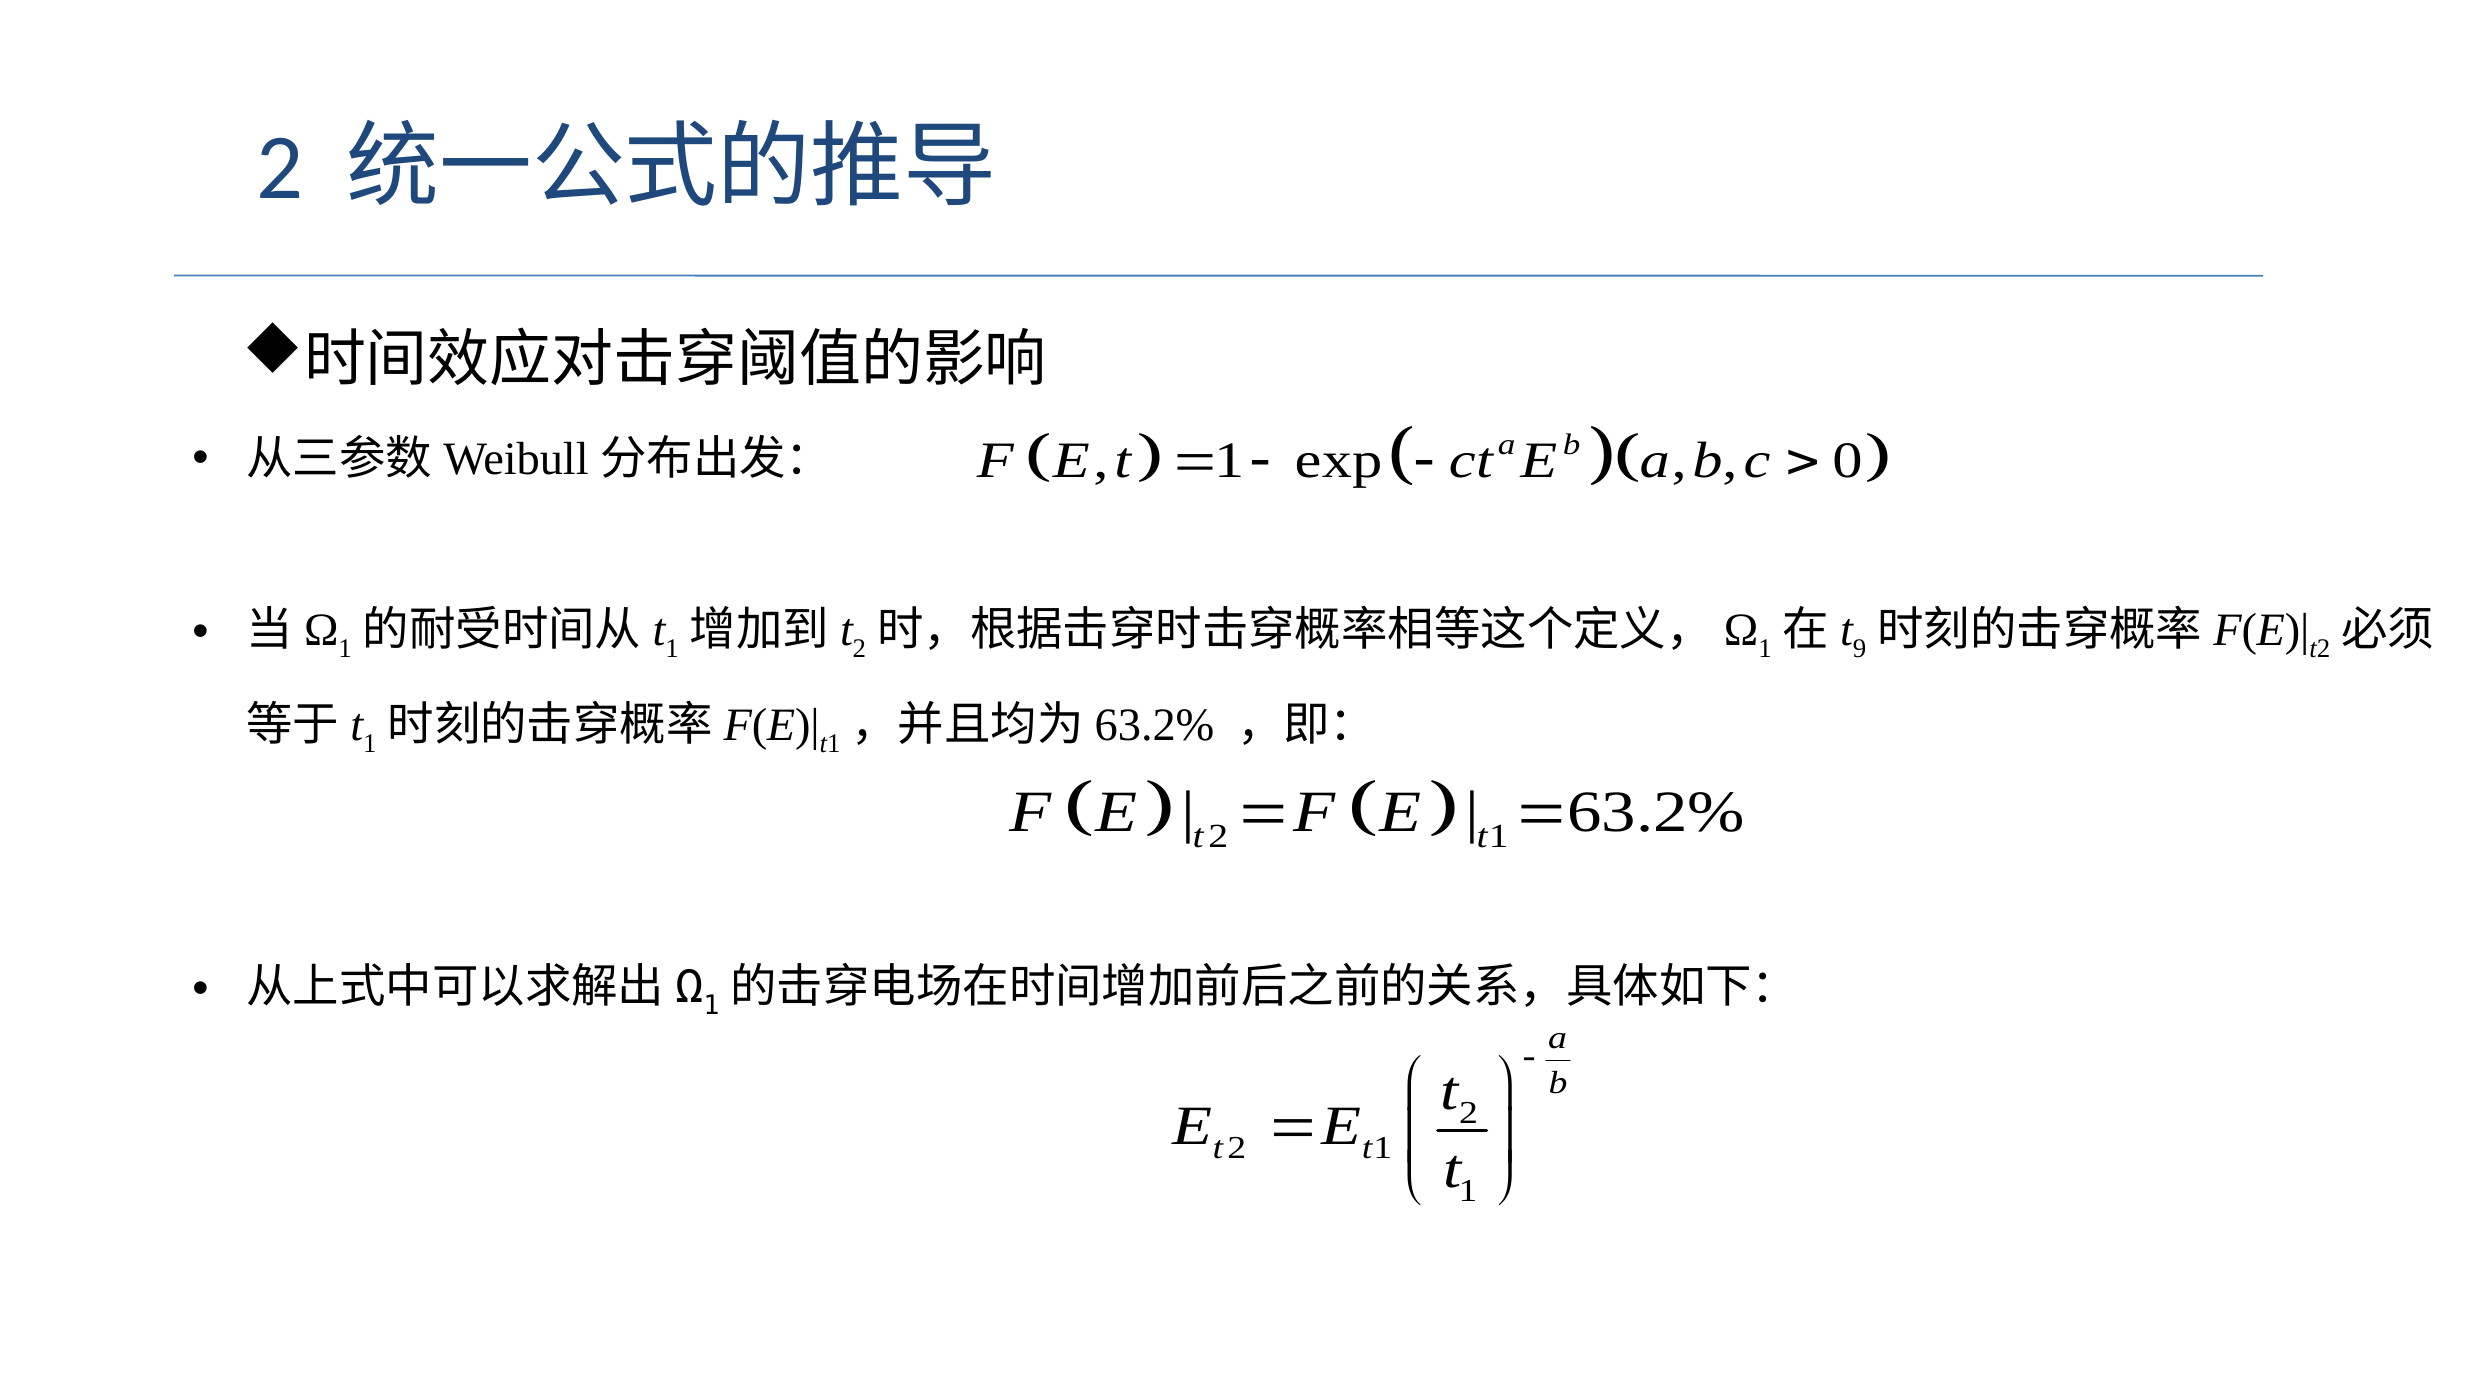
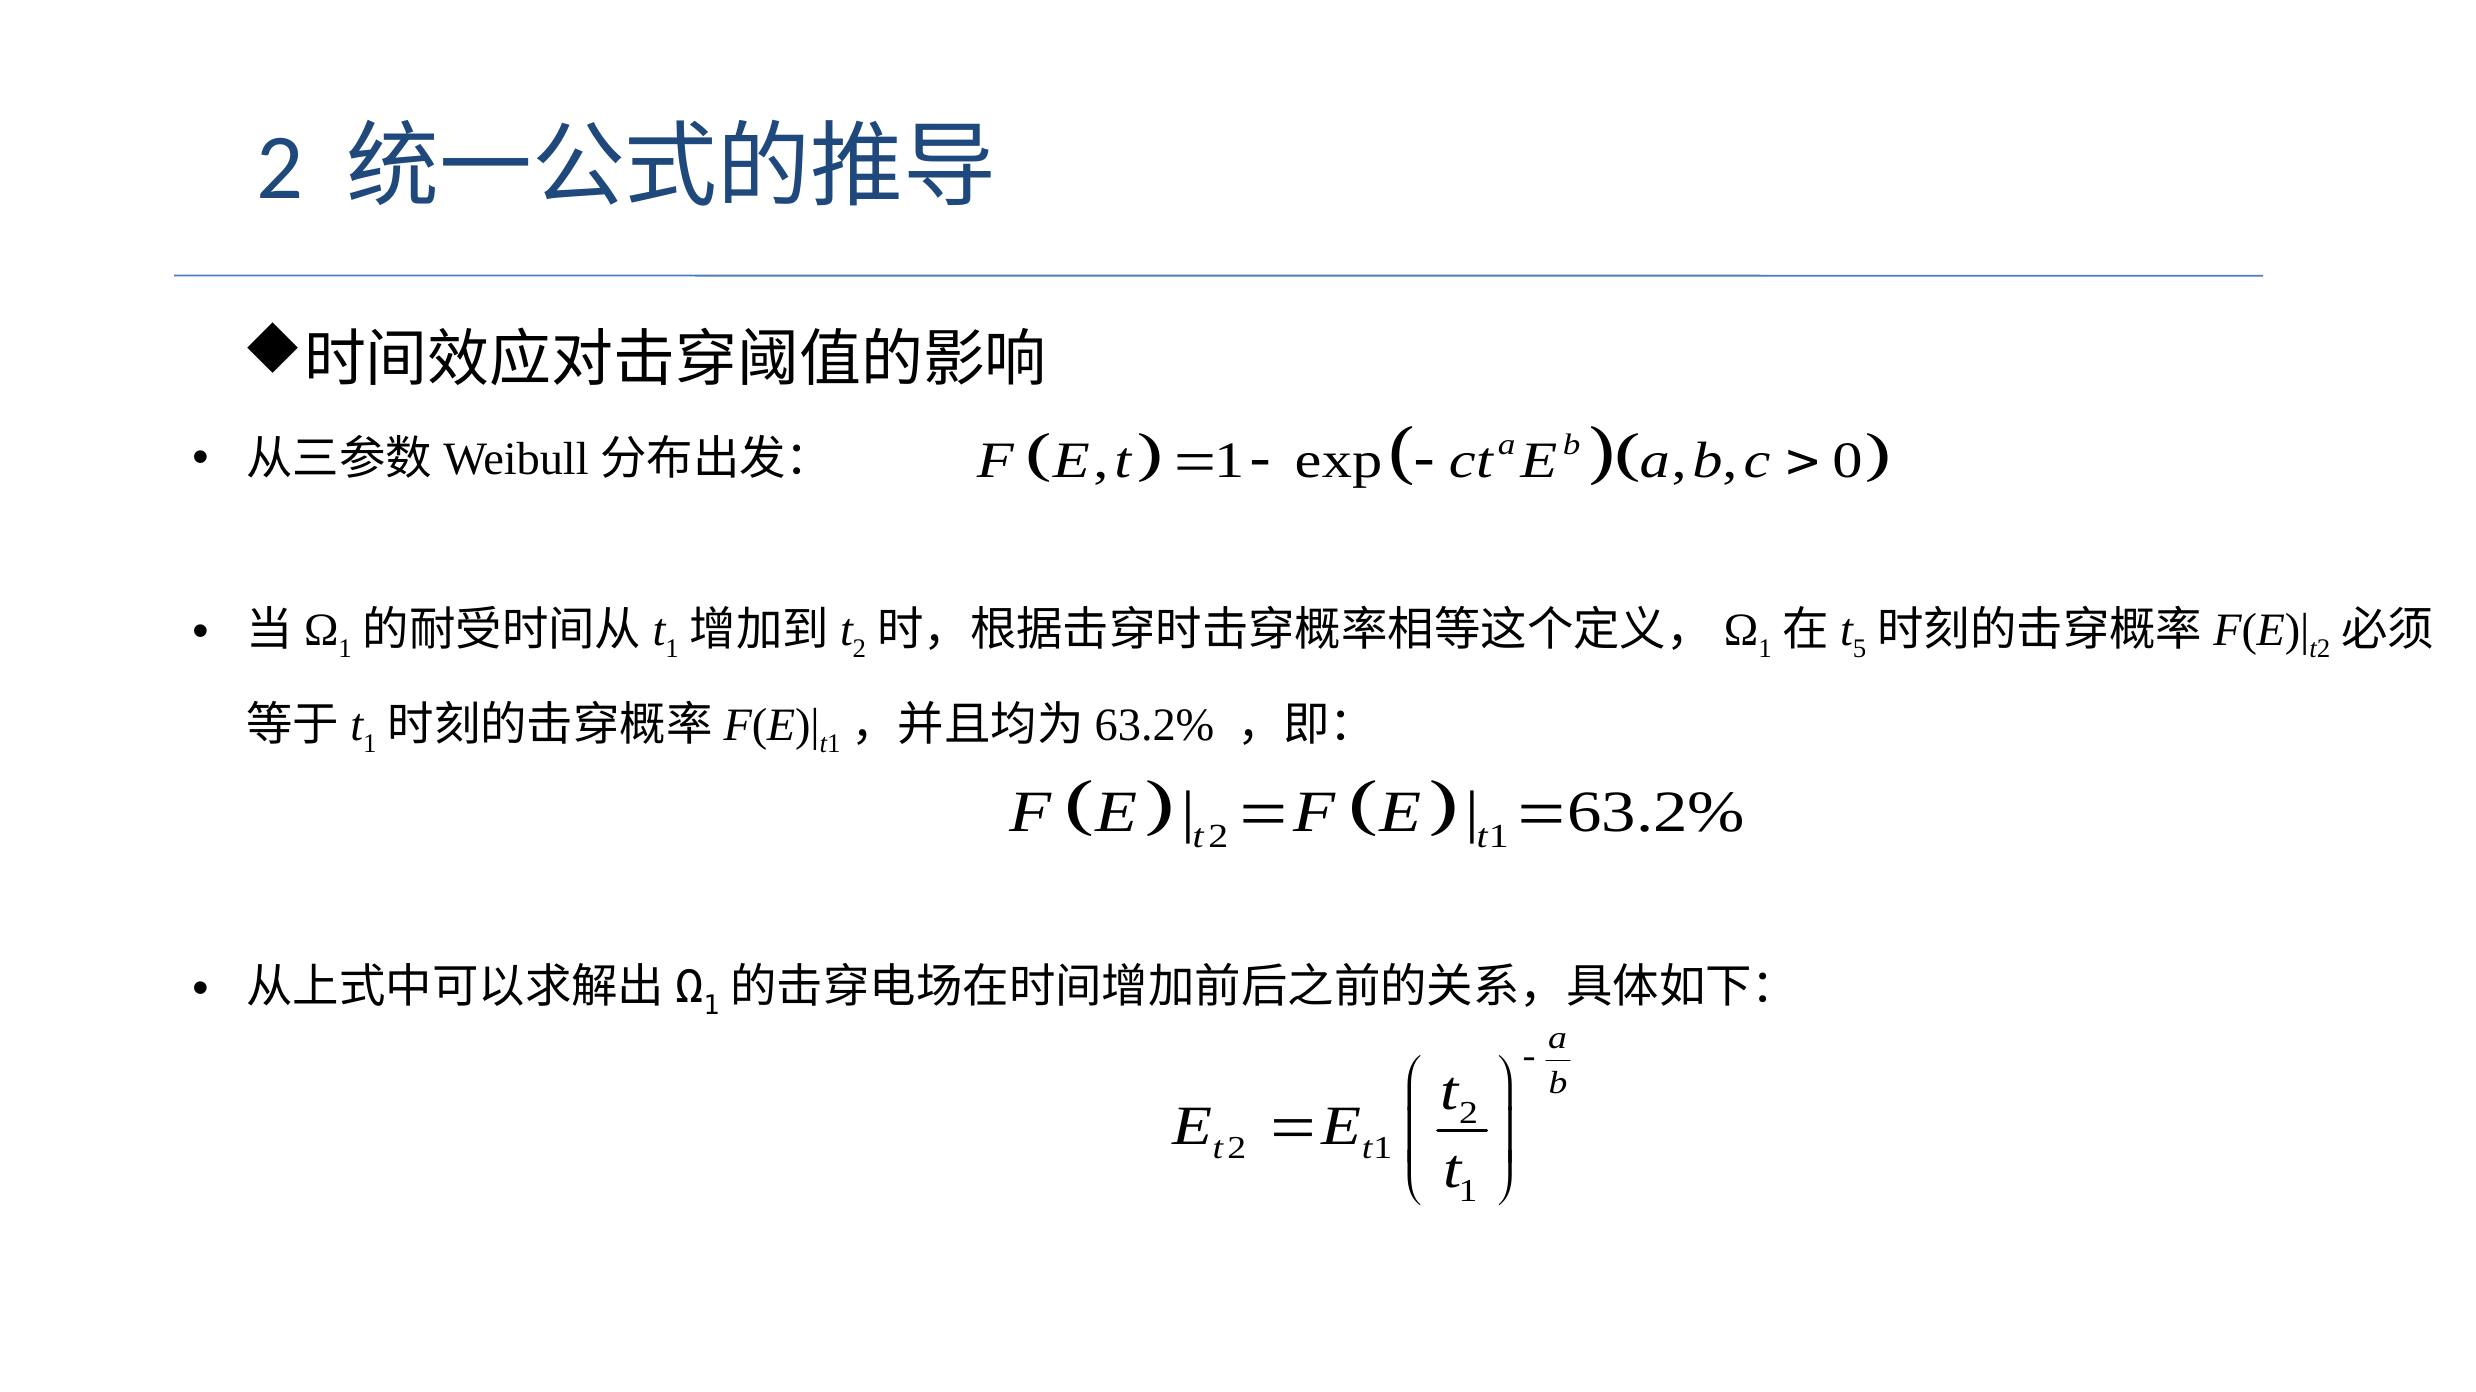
9: 9 -> 5 (1860, 649)
